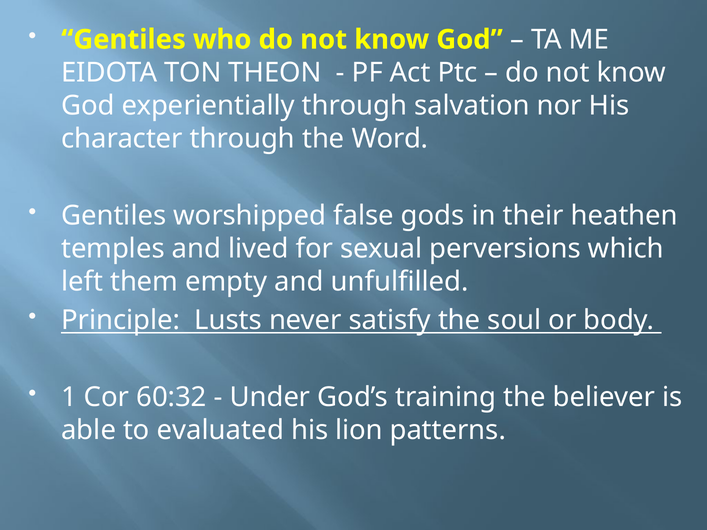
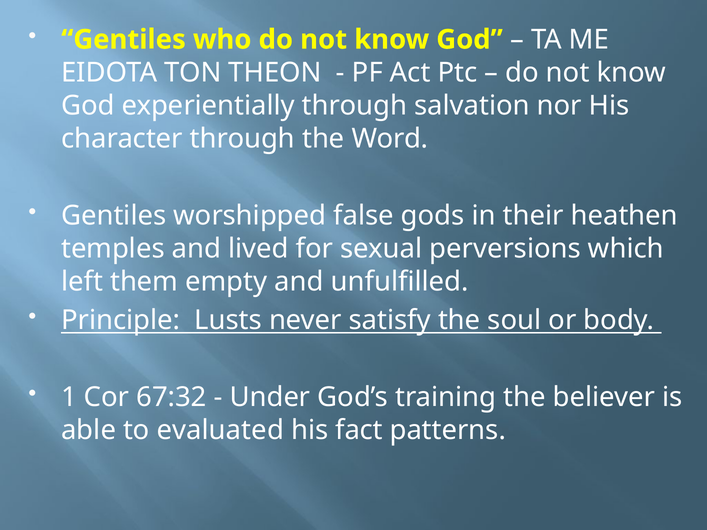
60:32: 60:32 -> 67:32 (171, 397)
lion: lion -> fact (359, 430)
